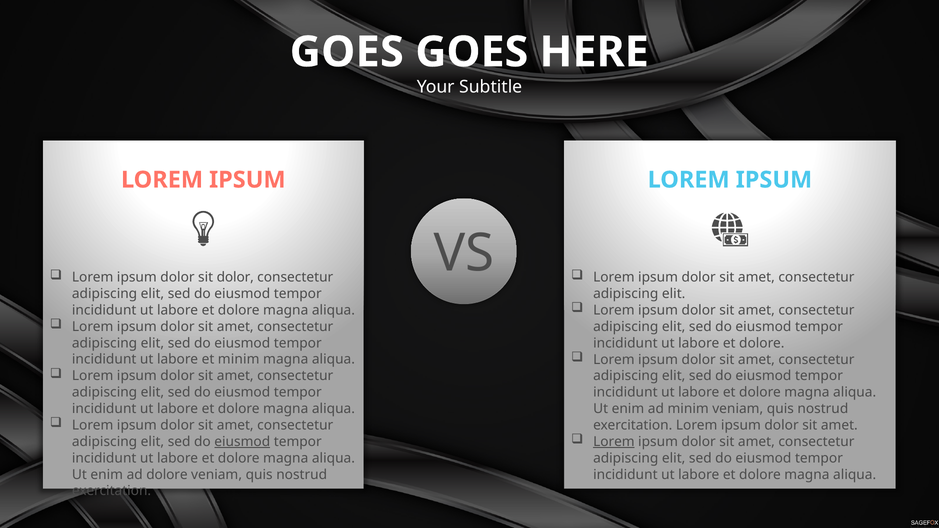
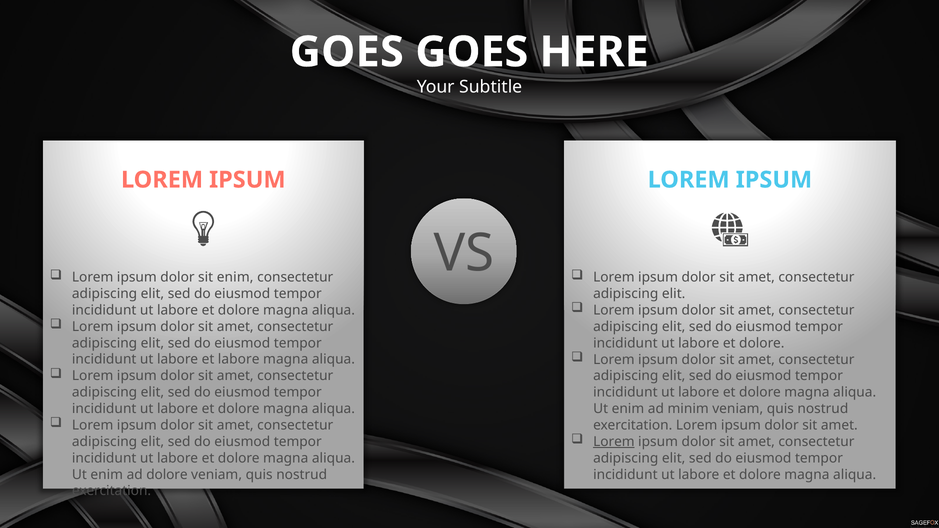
sit dolor: dolor -> enim (235, 277)
et minim: minim -> labore (239, 360)
eiusmod underline: present -> none (242, 442)
